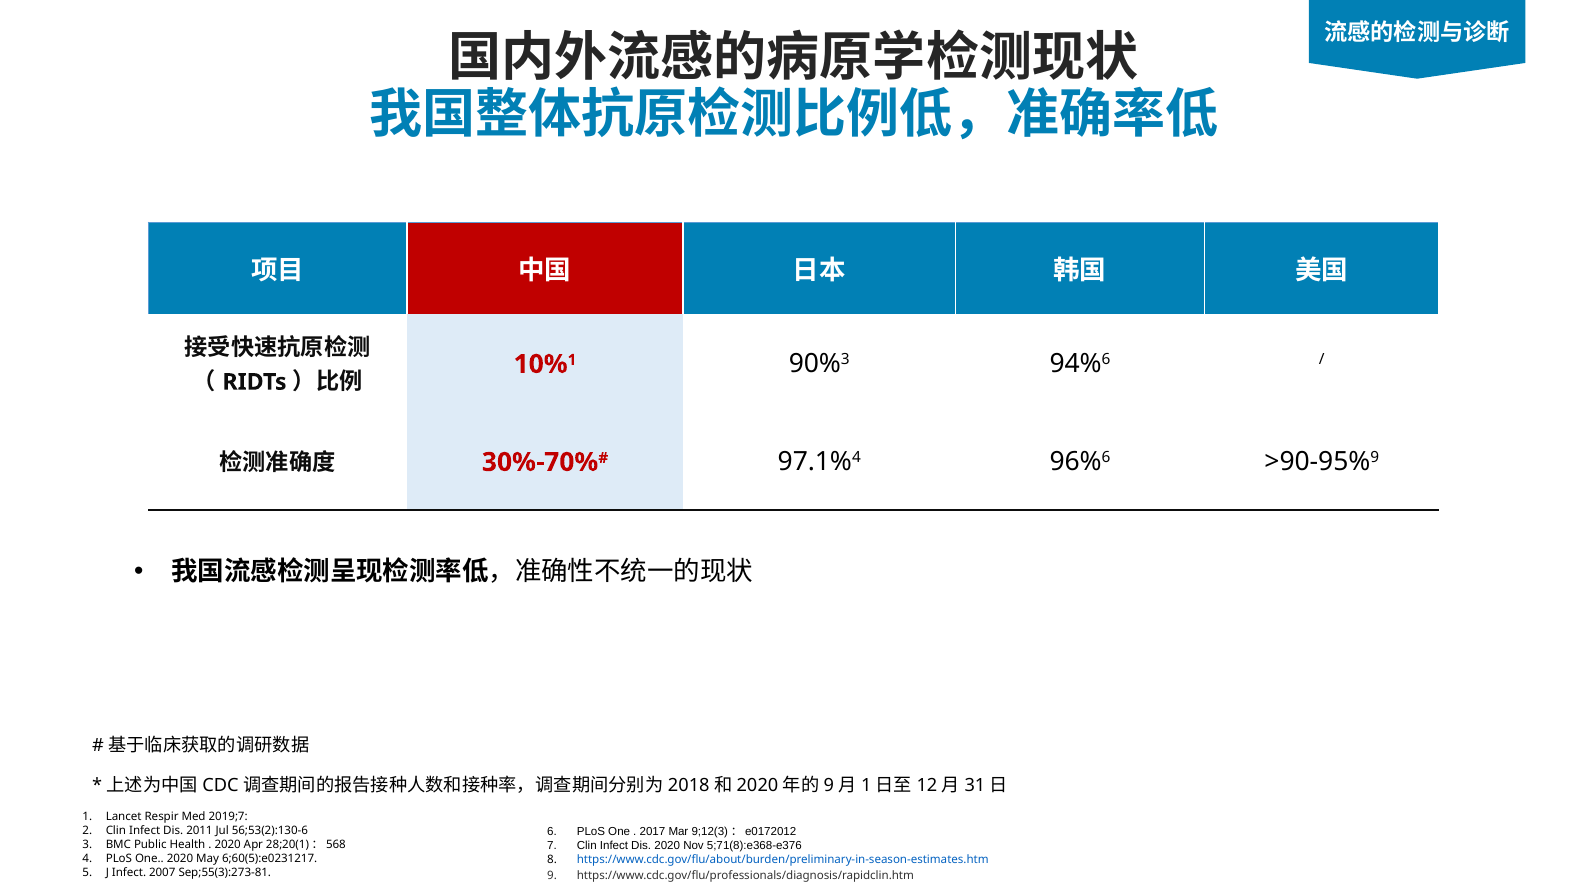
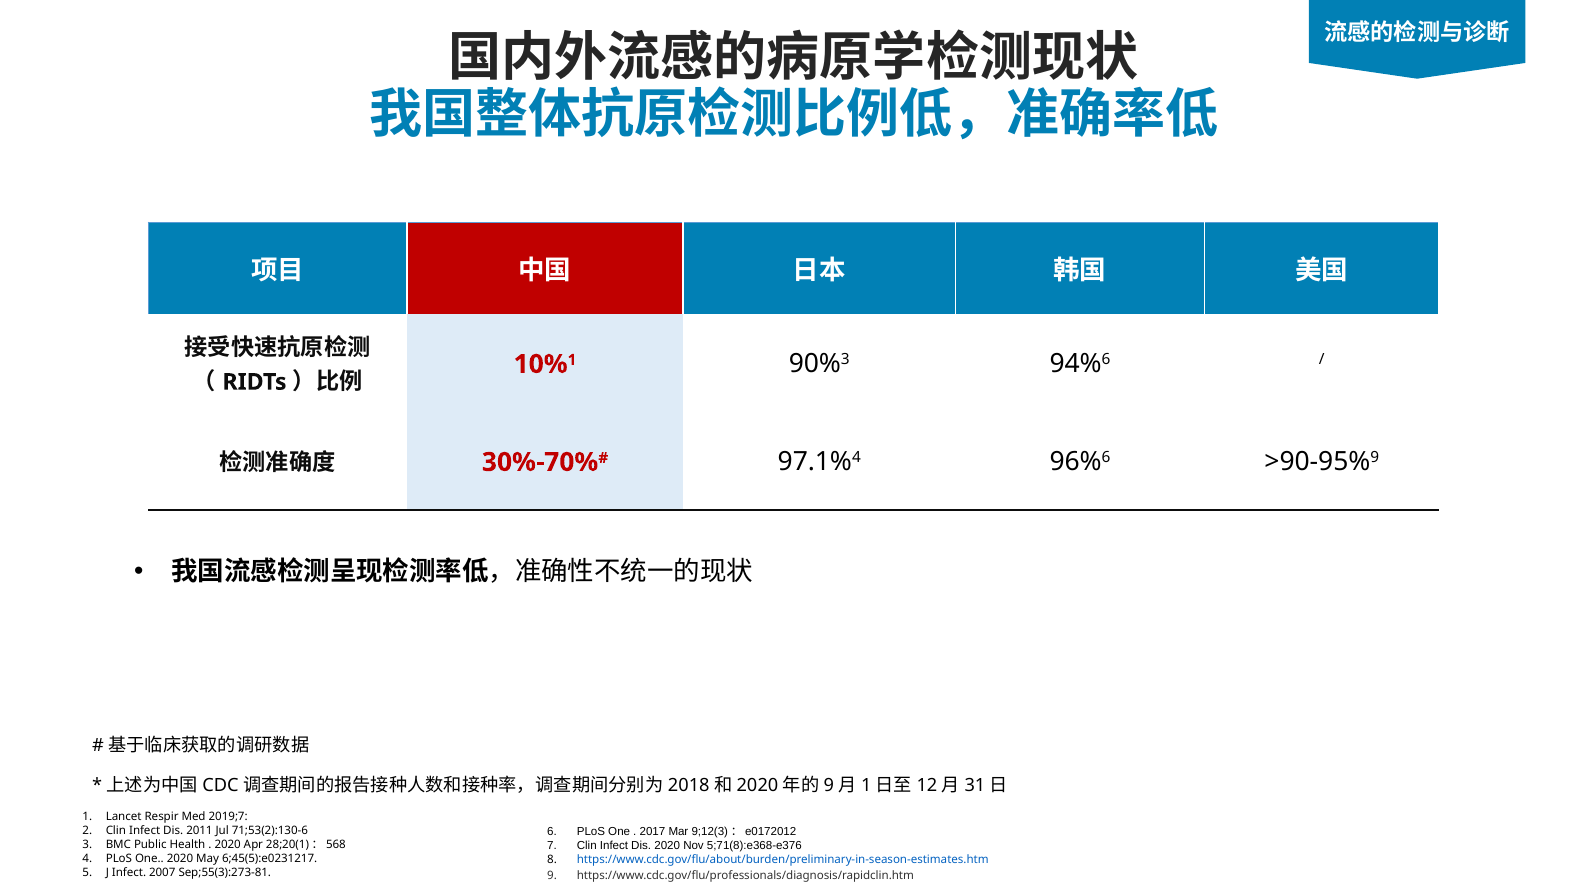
56;53(2):130-6: 56;53(2):130-6 -> 71;53(2):130-6 (270, 831)
6;60(5):e0231217: 6;60(5):e0231217 -> 6;45(5):e0231217 (270, 859)
